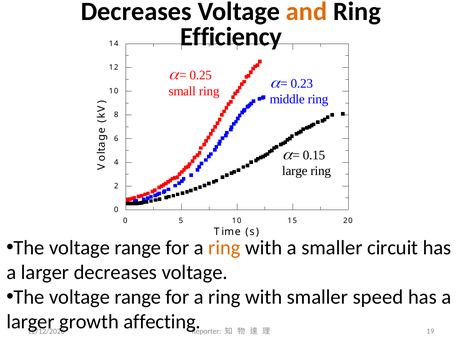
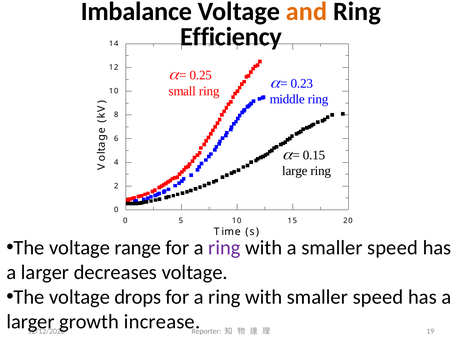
Decreases: Decreases -> Imbalance (136, 12)
ring colour: orange -> purple (224, 247)
a smaller circuit: circuit -> speed (393, 247)
range: range -> drops (138, 297)
affecting: affecting -> increase (162, 321)
